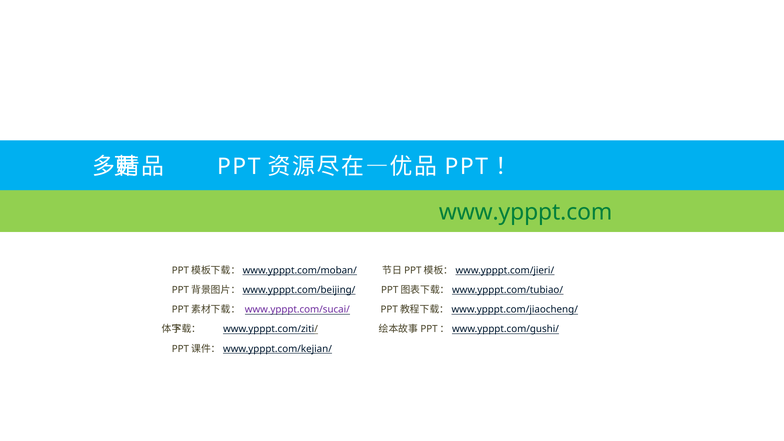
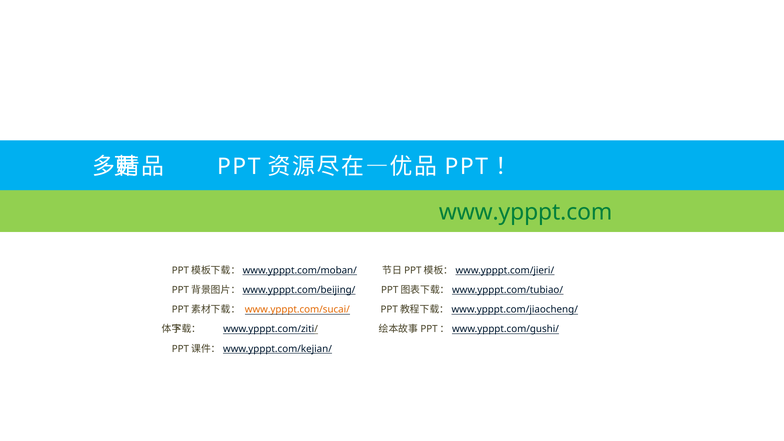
www.ypppt.com/sucai/ colour: purple -> orange (297, 310)
